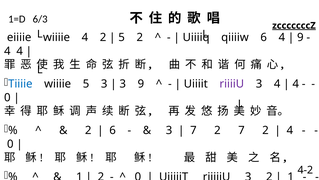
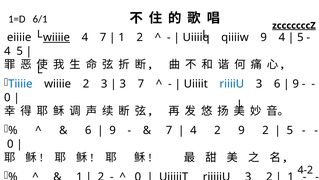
6/3: 6/3 -> 6/1 (40, 19)
wiiiie underline: none -> present (57, 37)
4 2: 2 -> 7 (103, 37)
5: 5 -> 1 (122, 37)
qiiiiw 6: 6 -> 9 (264, 37)
9: 9 -> 5 (300, 37)
4 4: 4 -> 5 (20, 51)
wiiiie 5: 5 -> 2 (86, 84)
3 9: 9 -> 7 (141, 84)
riiiiU colour: purple -> blue (232, 84)
3 4: 4 -> 6 (277, 84)
4: 4 -> 9 (296, 84)
2: 2 -> 6 (88, 130)
6: 6 -> 9 (113, 130)
3: 3 -> 7 (169, 130)
7: 7 -> 4 (193, 130)
2 7: 7 -> 9 (241, 130)
4: 4 -> 5 (290, 130)
